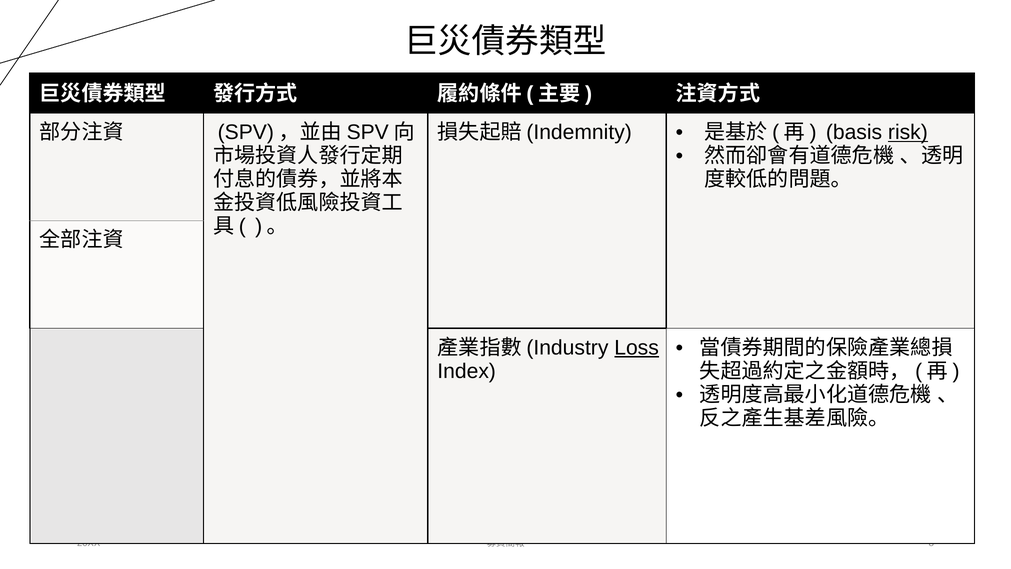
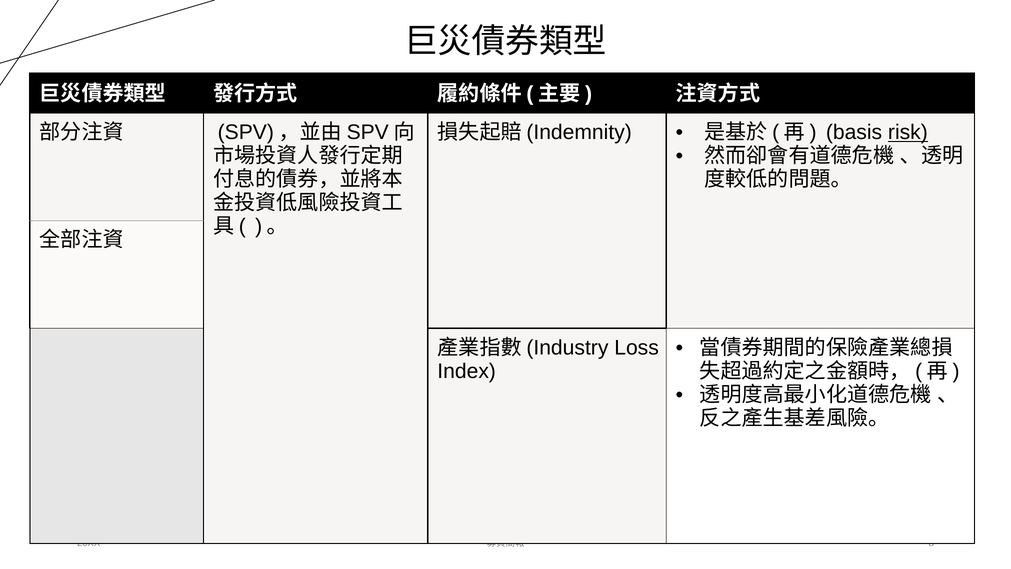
Loss underline: present -> none (637, 347)
